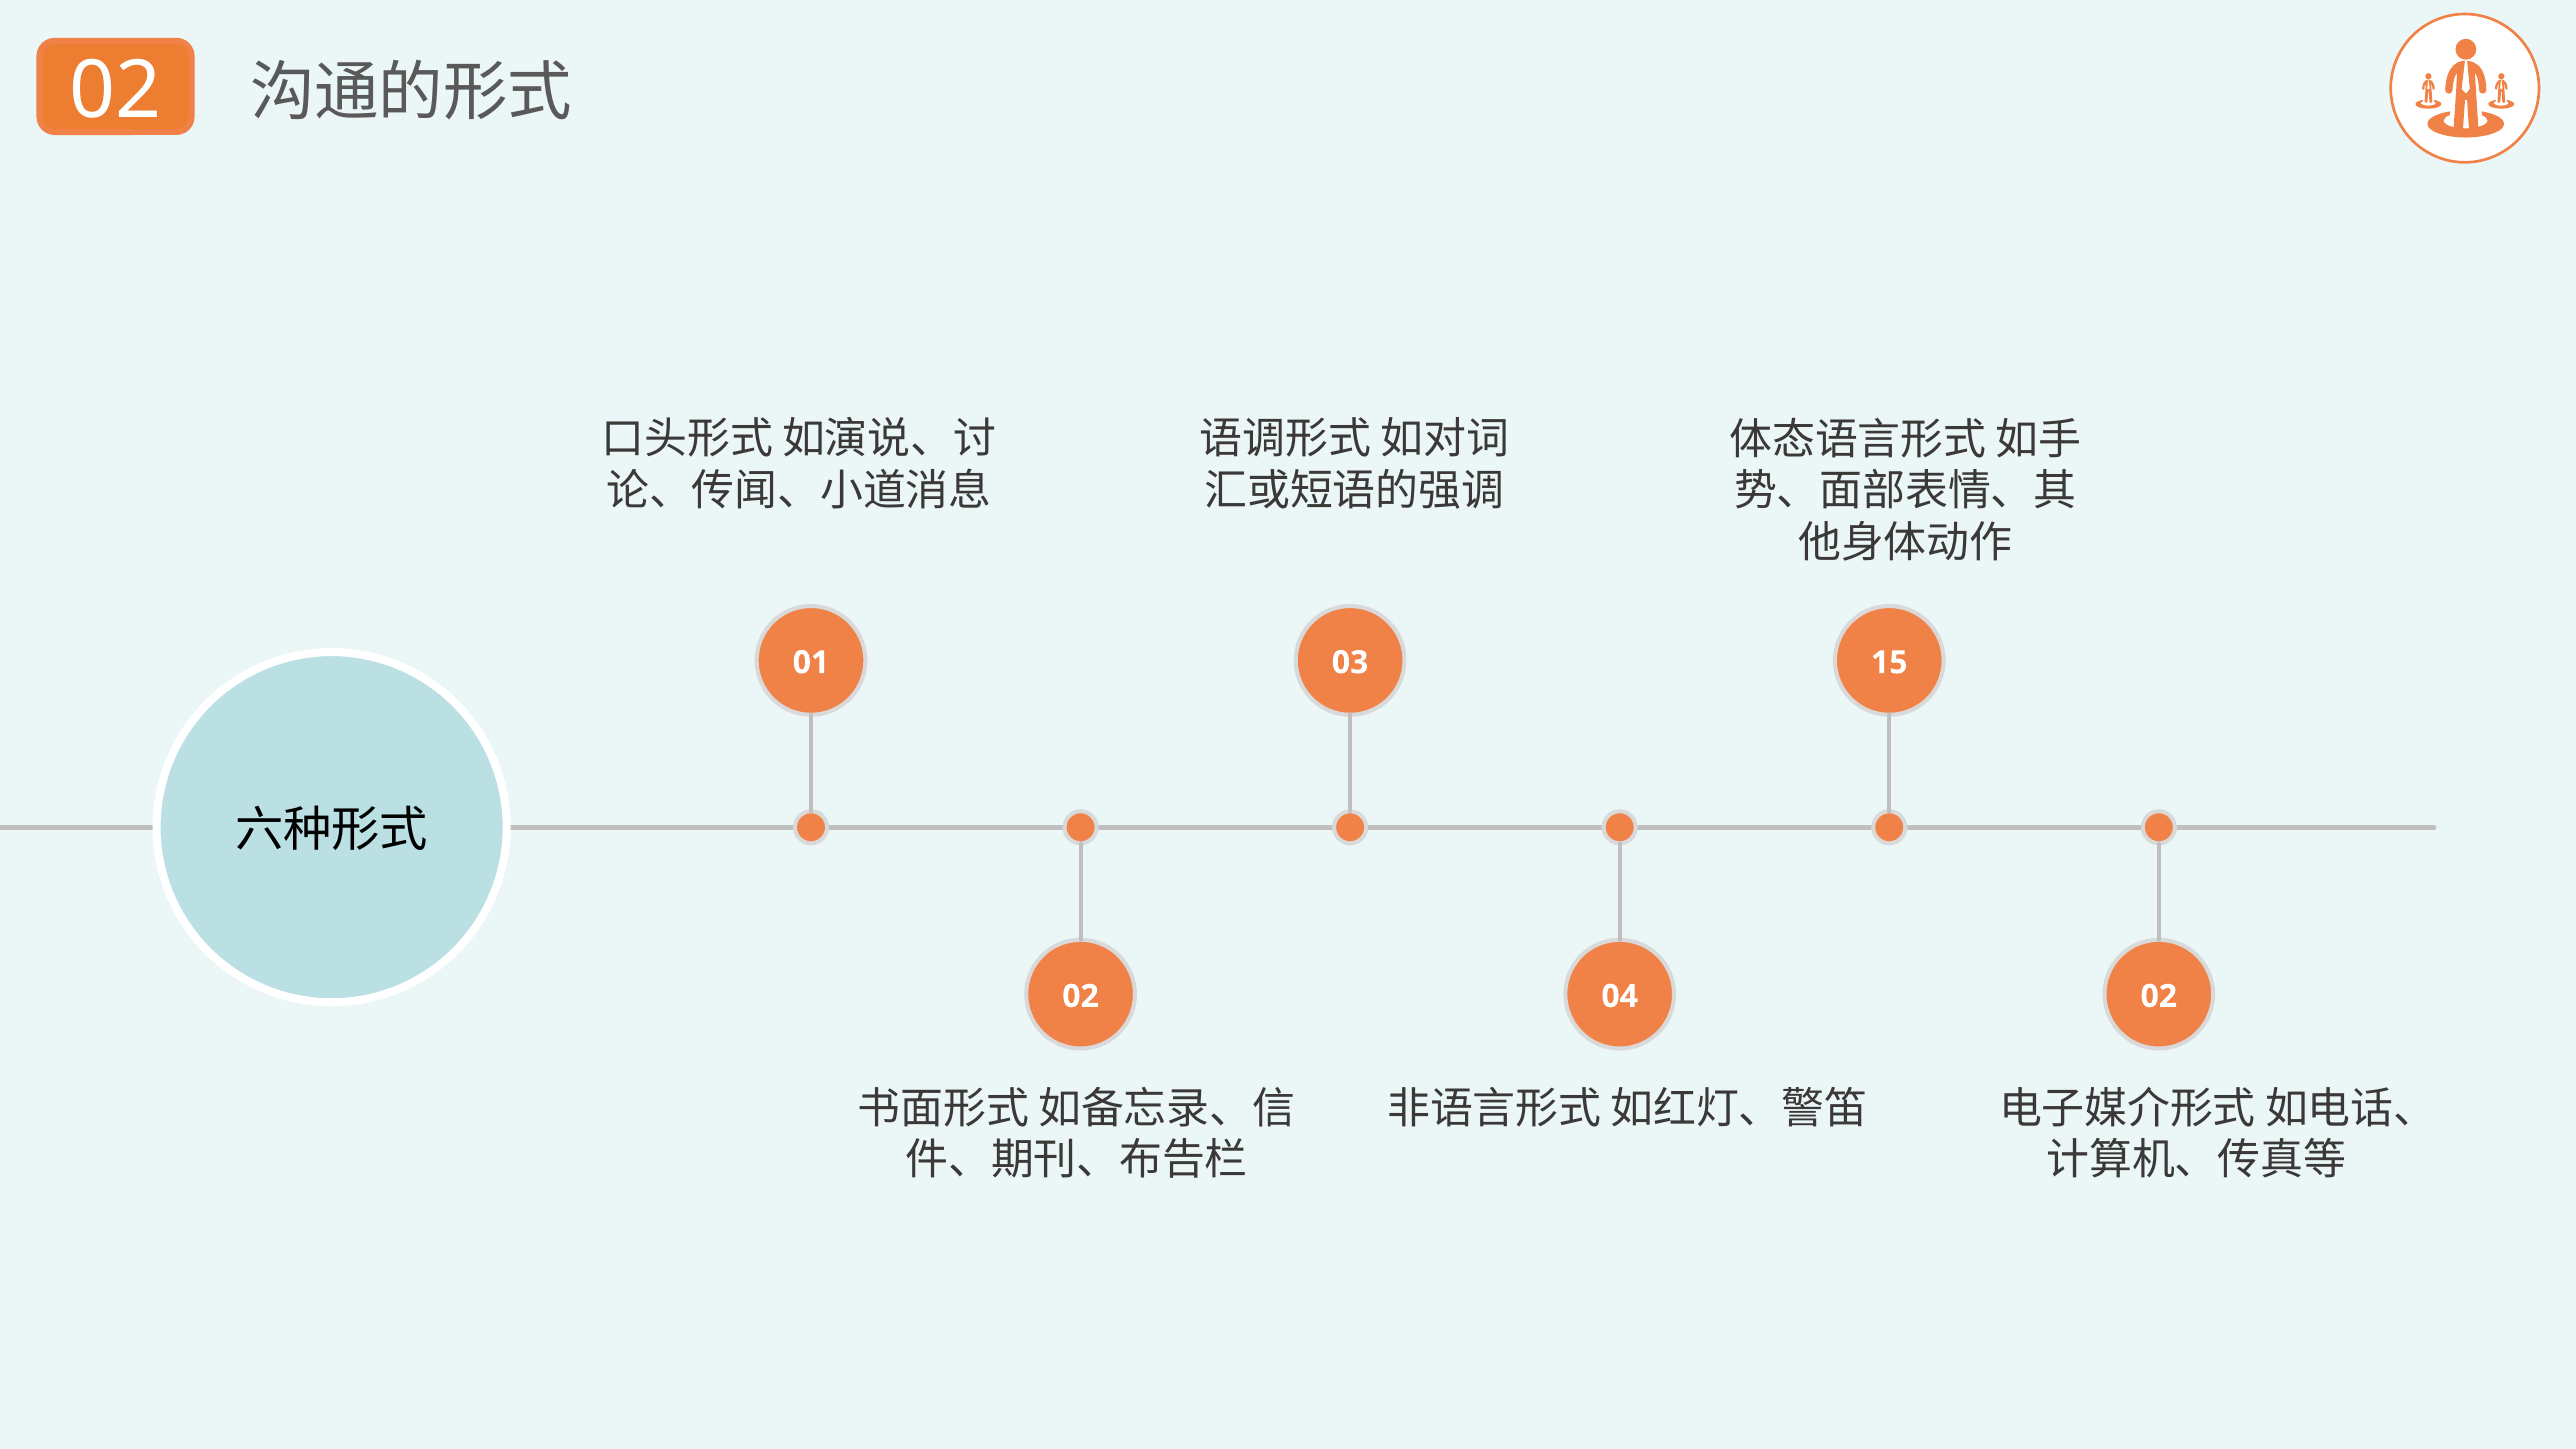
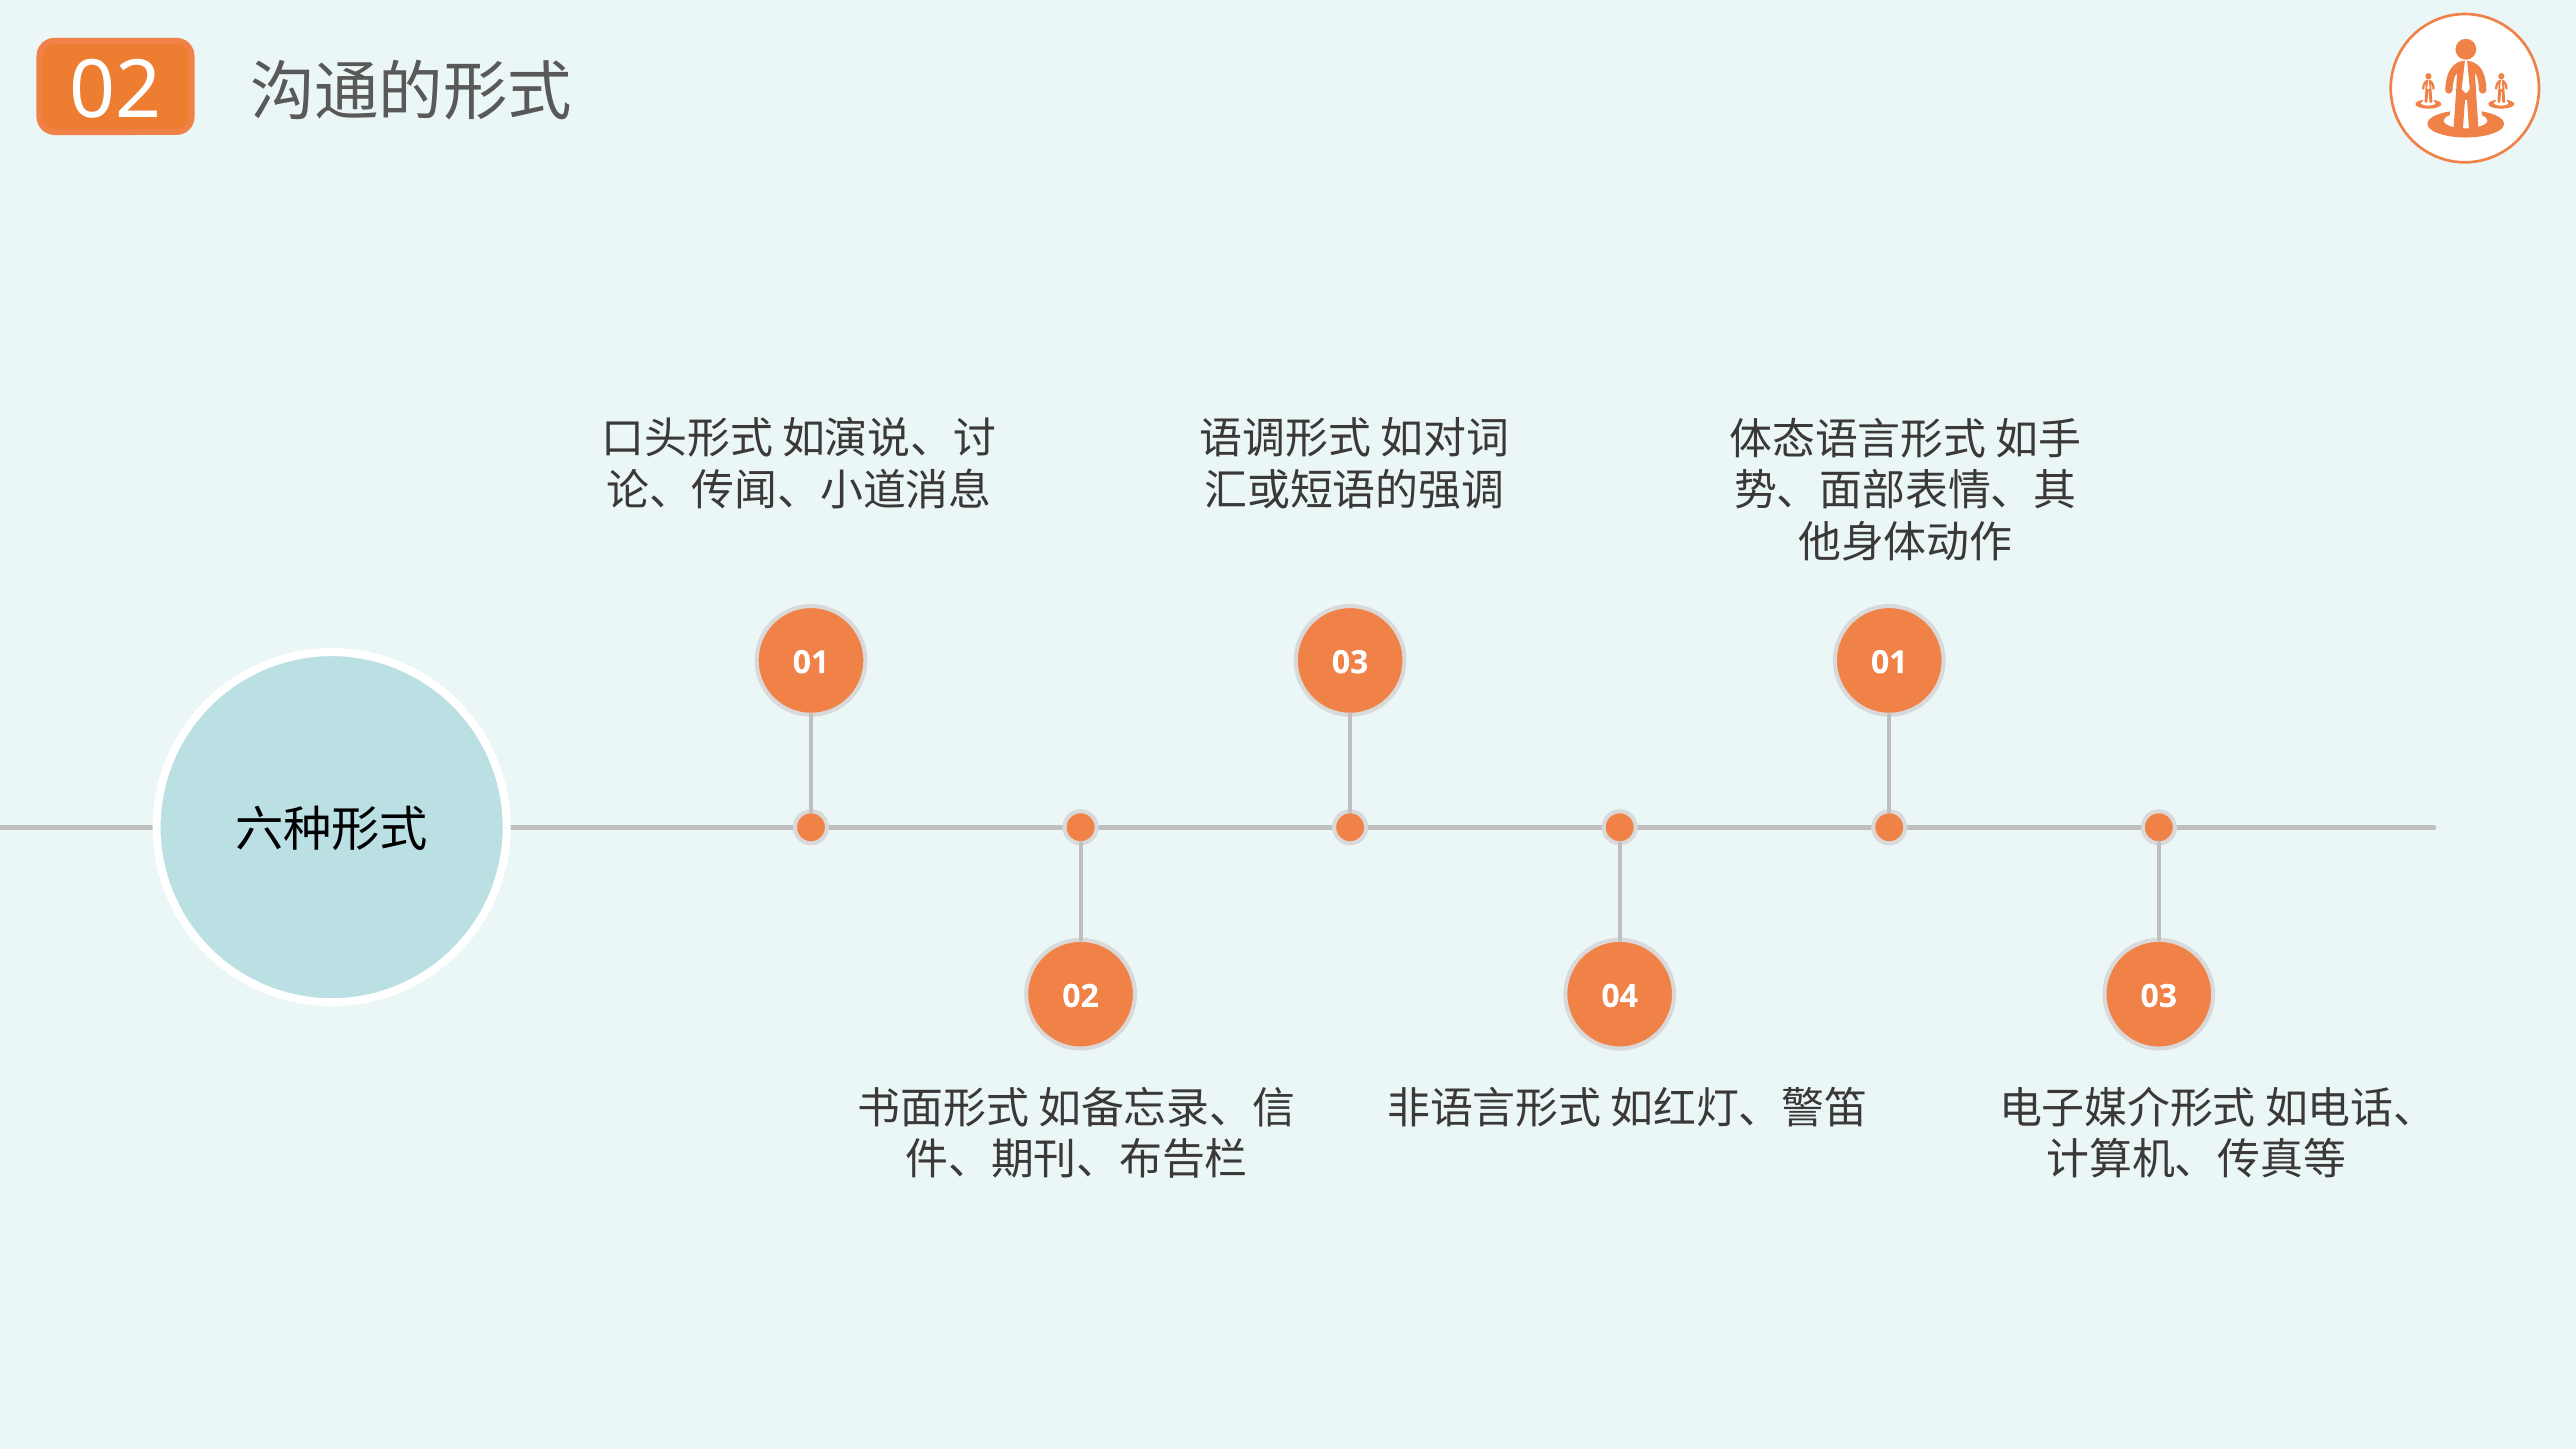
03 15: 15 -> 01 (1889, 663)
04 02: 02 -> 03 (2159, 996)
